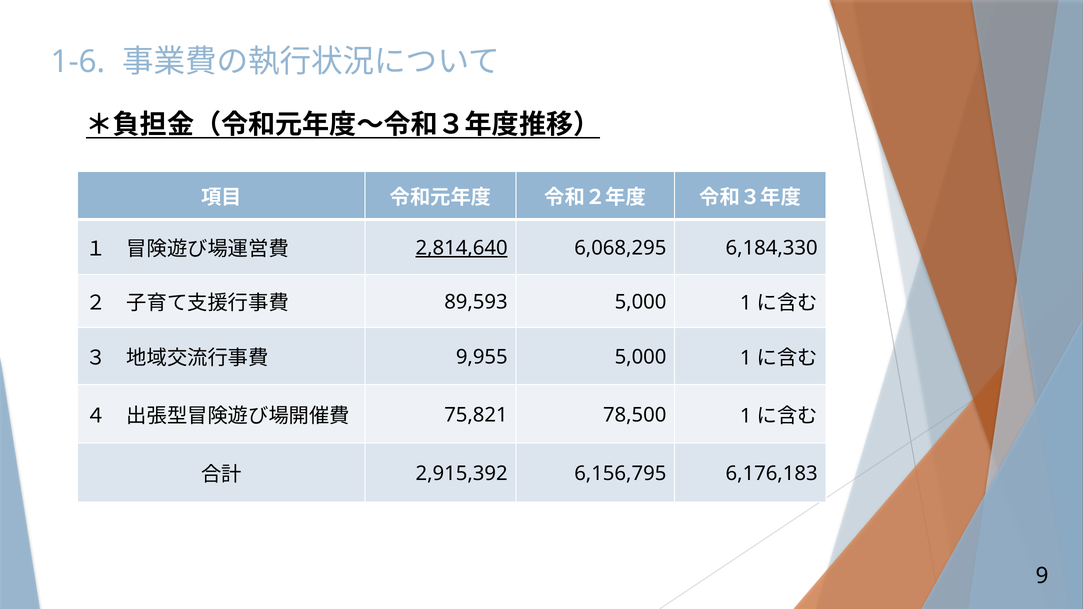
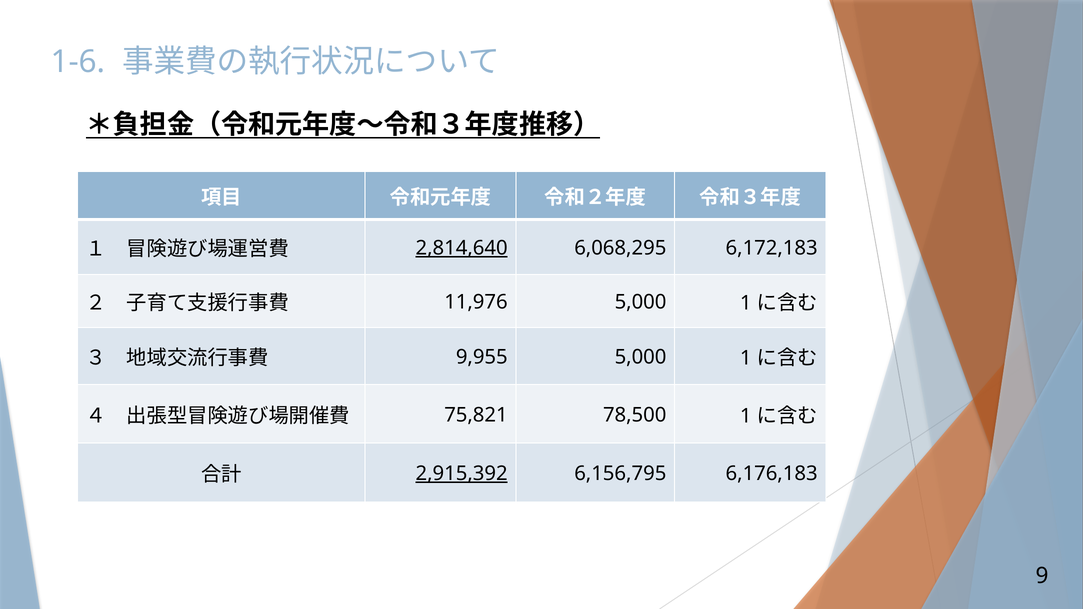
6,184,330: 6,184,330 -> 6,172,183 (772, 248)
89,593: 89,593 -> 11,976 (476, 302)
2,915,392 underline: none -> present (462, 474)
